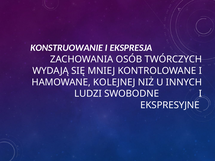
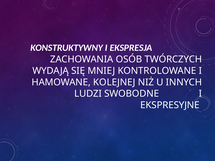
KONSTRUOWANIE: KONSTRUOWANIE -> KONSTRUKTYWNY (67, 48)
